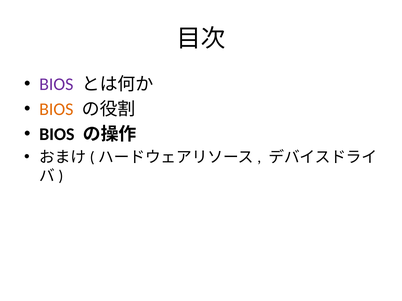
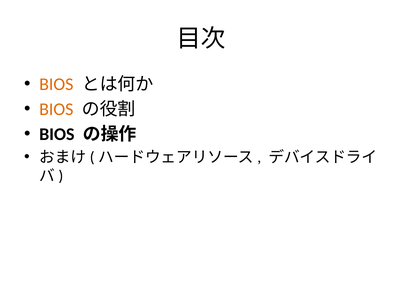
BIOS colour: purple -> orange (56, 84)
